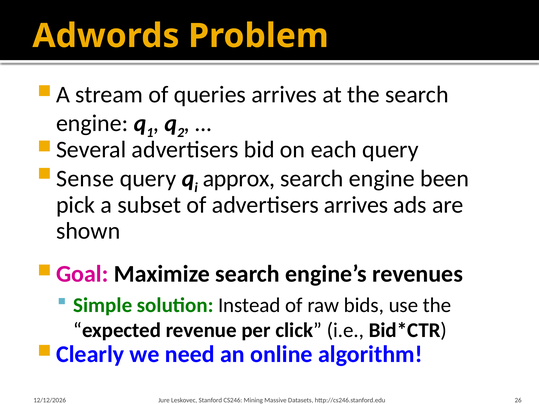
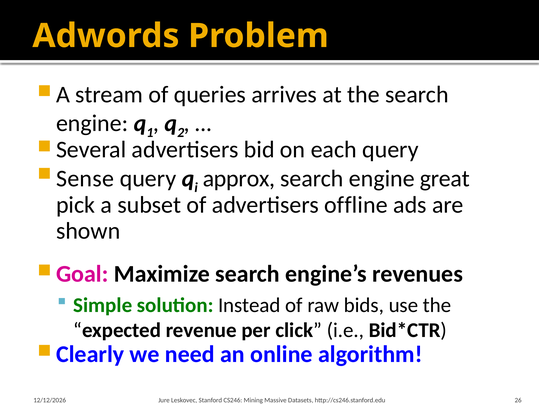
been: been -> great (445, 179)
advertisers arrives: arrives -> offline (356, 205)
